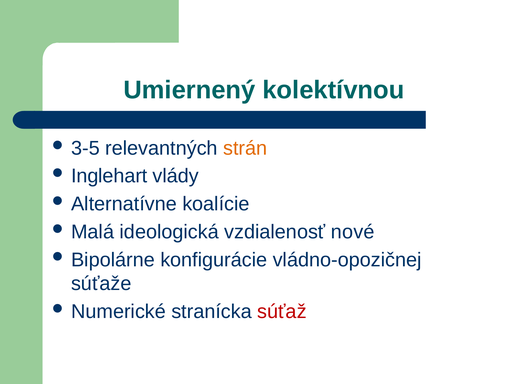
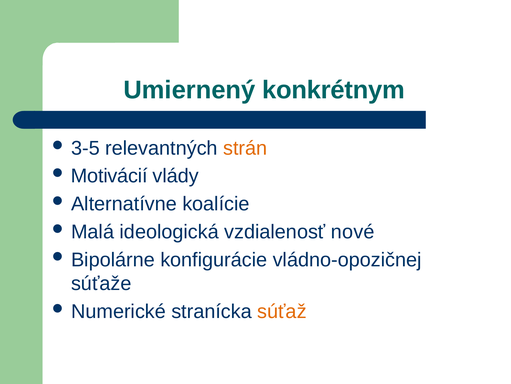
kolektívnou: kolektívnou -> konkrétnym (334, 90)
Inglehart: Inglehart -> Motivácií (109, 176)
súťaž colour: red -> orange (282, 311)
